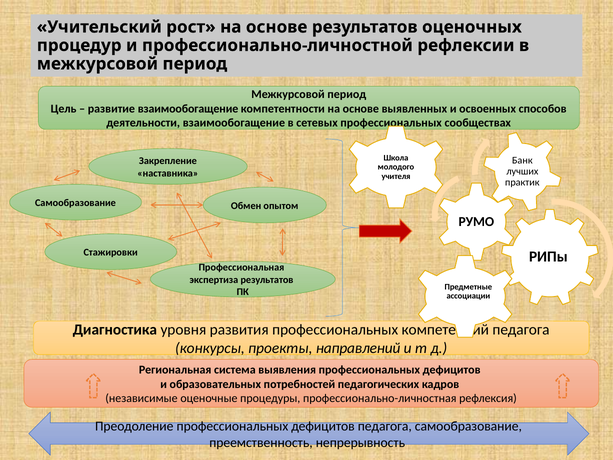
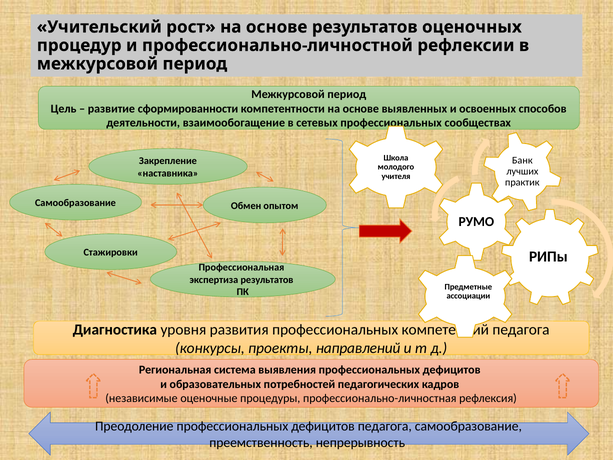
развитие взаимообогащение: взаимообогащение -> сформированности (188, 109)
